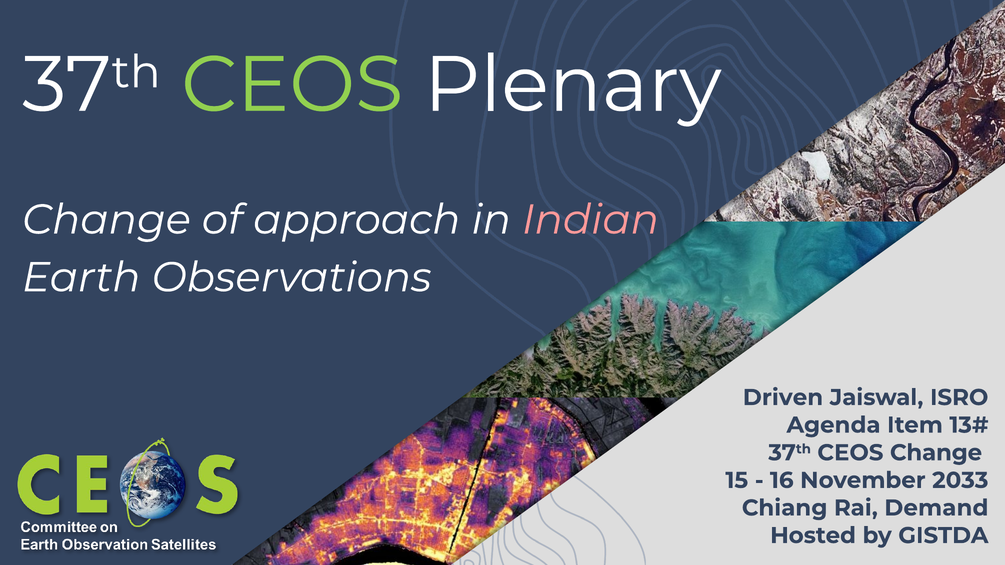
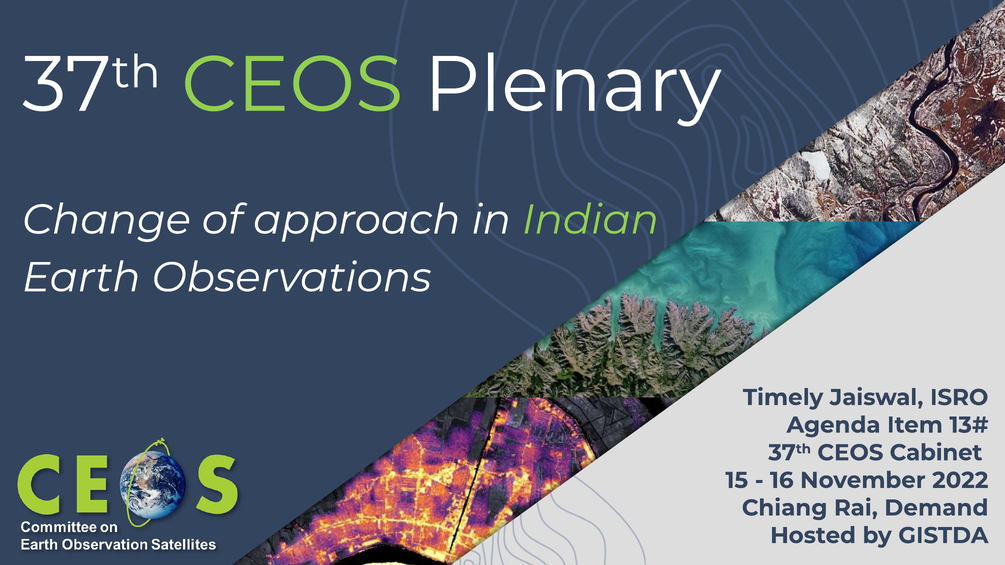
Indian colour: pink -> light green (591, 220)
Driven: Driven -> Timely (783, 398)
CEOS Change: Change -> Cabinet (936, 453)
2033: 2033 -> 2022 (960, 481)
